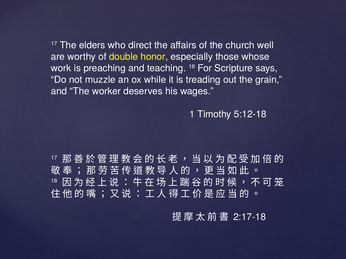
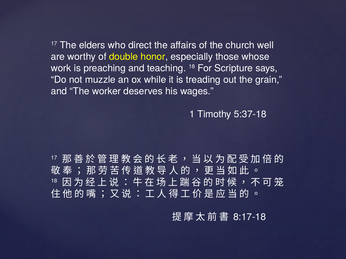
5:12-18: 5:12-18 -> 5:37-18 (250, 114)
2:17-18: 2:17-18 -> 8:17-18 (250, 217)
